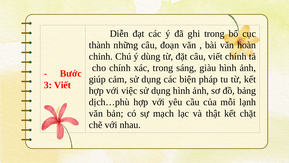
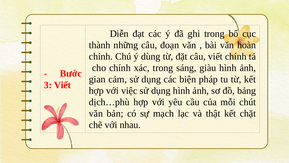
giúp: giúp -> gian (97, 79)
lạnh: lạnh -> chút (248, 102)
